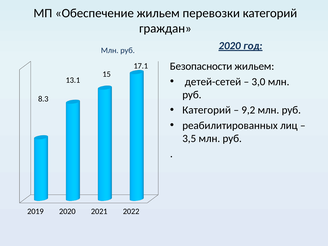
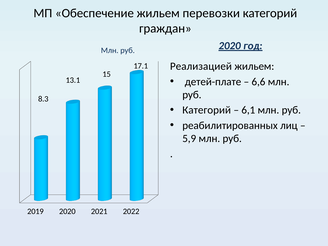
Безопасности: Безопасности -> Реализацией (201, 66)
детей-сетей: детей-сетей -> детей-плате (213, 82)
3,0: 3,0 -> 6,6 (258, 82)
9,2: 9,2 -> 6,1 (248, 110)
3,5: 3,5 -> 5,9 (189, 139)
